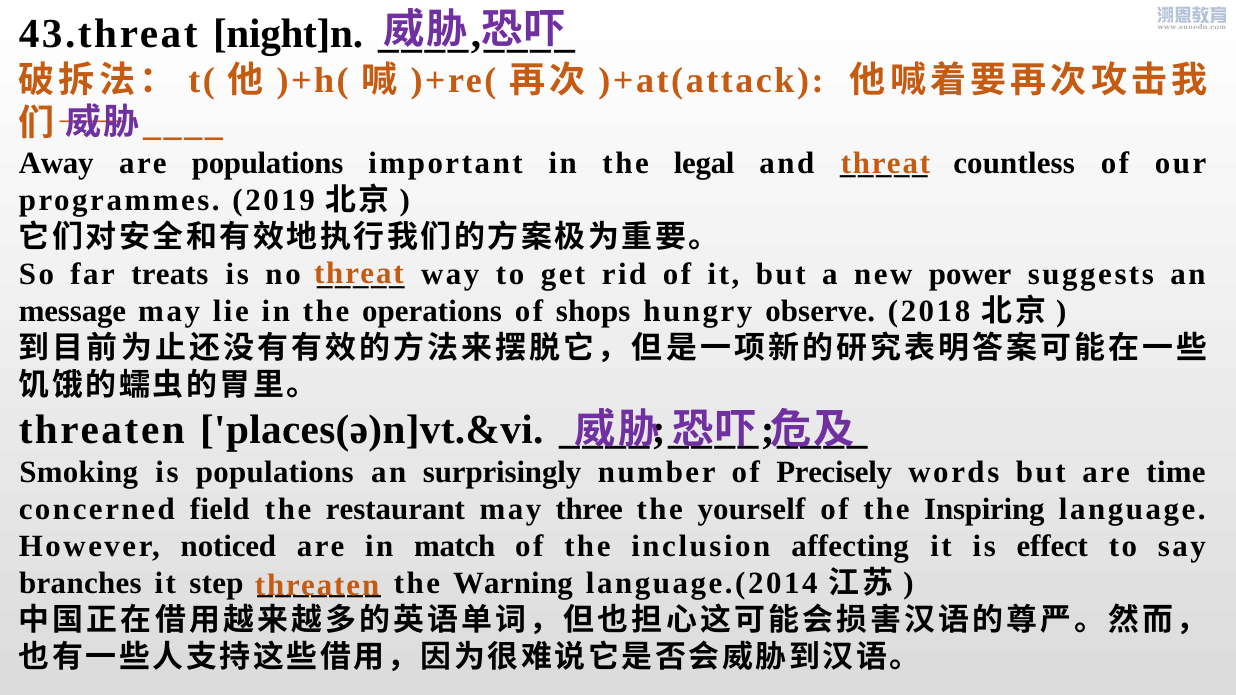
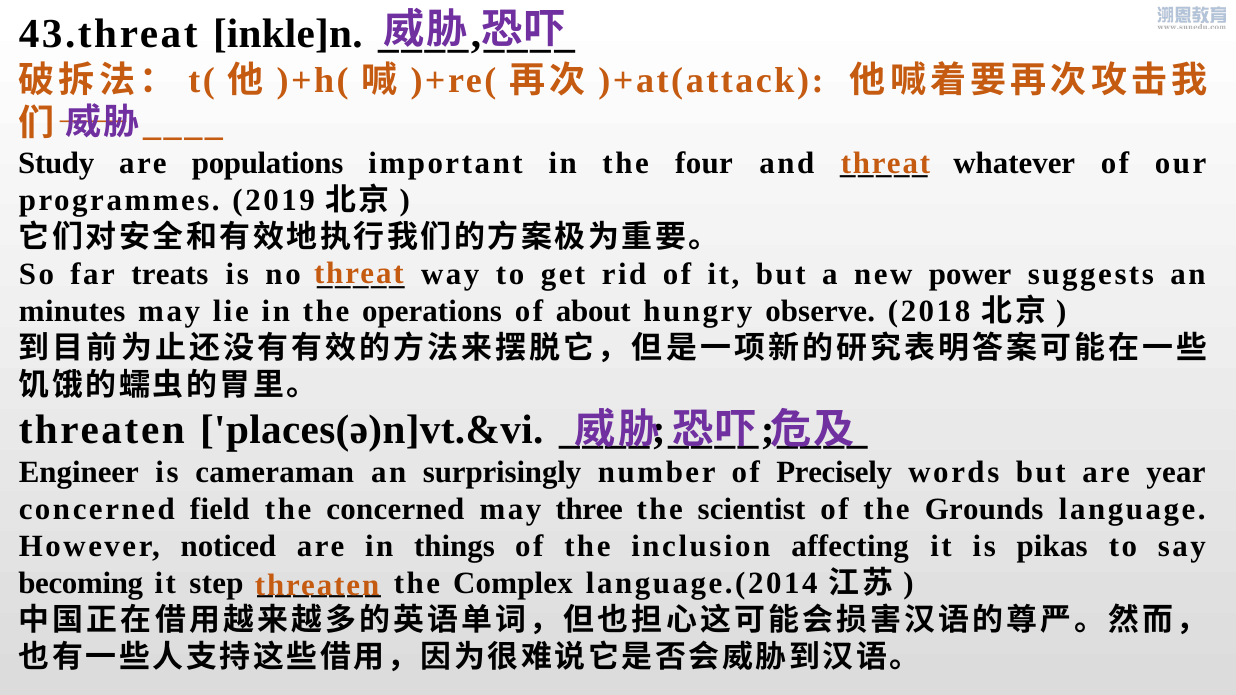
night]n: night]n -> inkle]n (288, 34)
Away: Away -> Study (56, 163)
legal: legal -> four (704, 163)
countless: countless -> whatever (1014, 163)
message: message -> minutes (72, 312)
shops: shops -> about (593, 312)
Smoking: Smoking -> Engineer (79, 472)
is populations: populations -> cameraman (275, 472)
time: time -> year (1176, 472)
the restaurant: restaurant -> concerned (395, 509)
yourself: yourself -> scientist (752, 509)
Inspiring: Inspiring -> Grounds (984, 509)
match: match -> things (455, 546)
effect: effect -> pikas (1052, 546)
branches: branches -> becoming (81, 584)
Warning: Warning -> Complex (513, 584)
